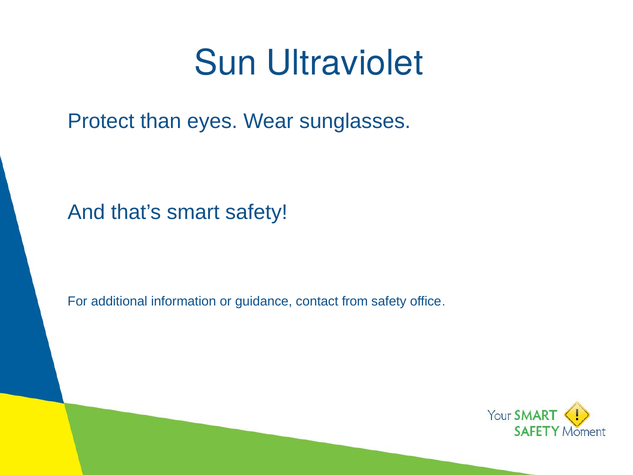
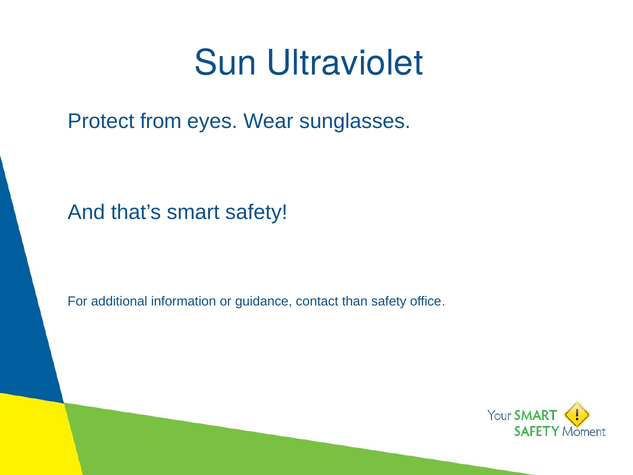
than: than -> from (161, 121)
from: from -> than (355, 301)
